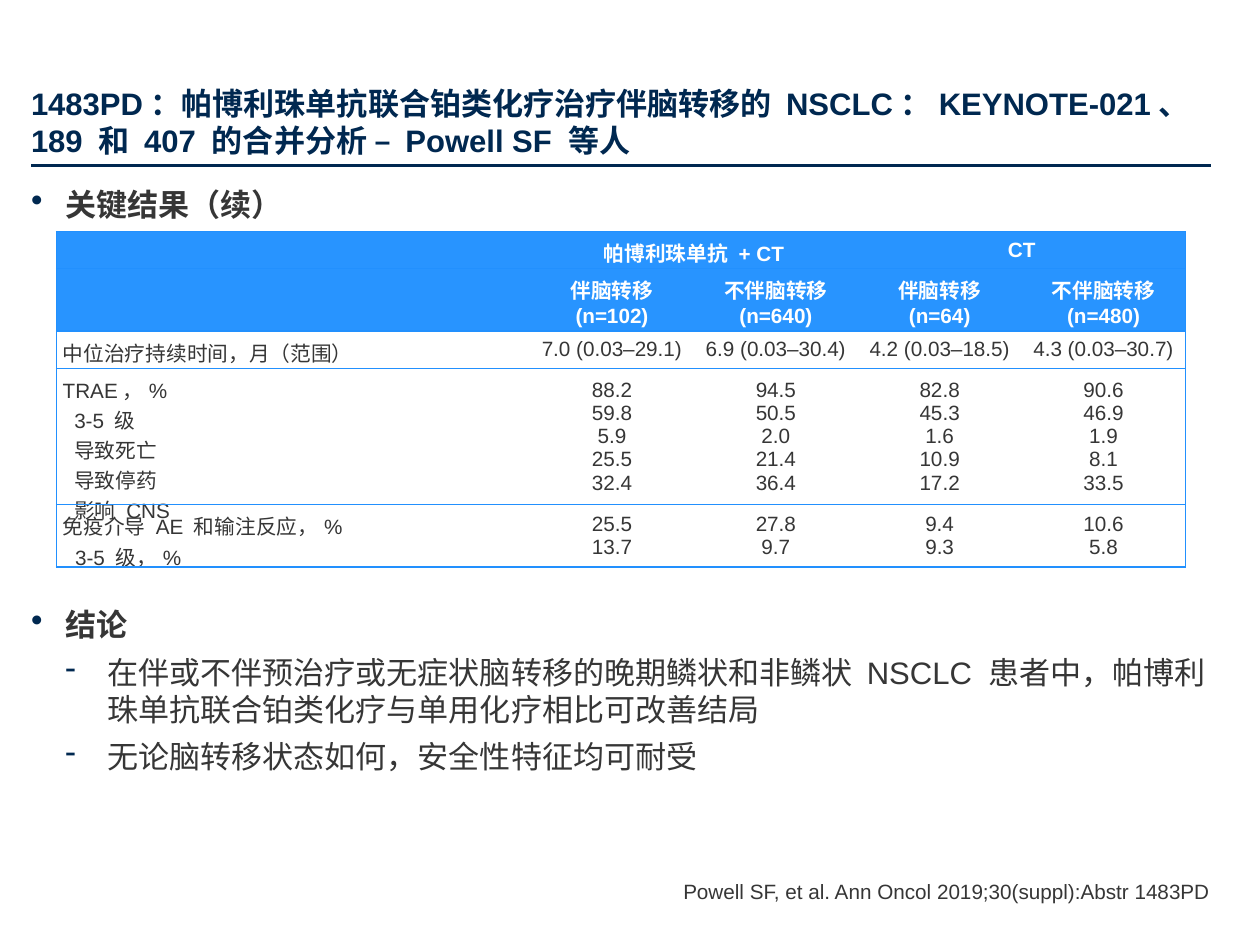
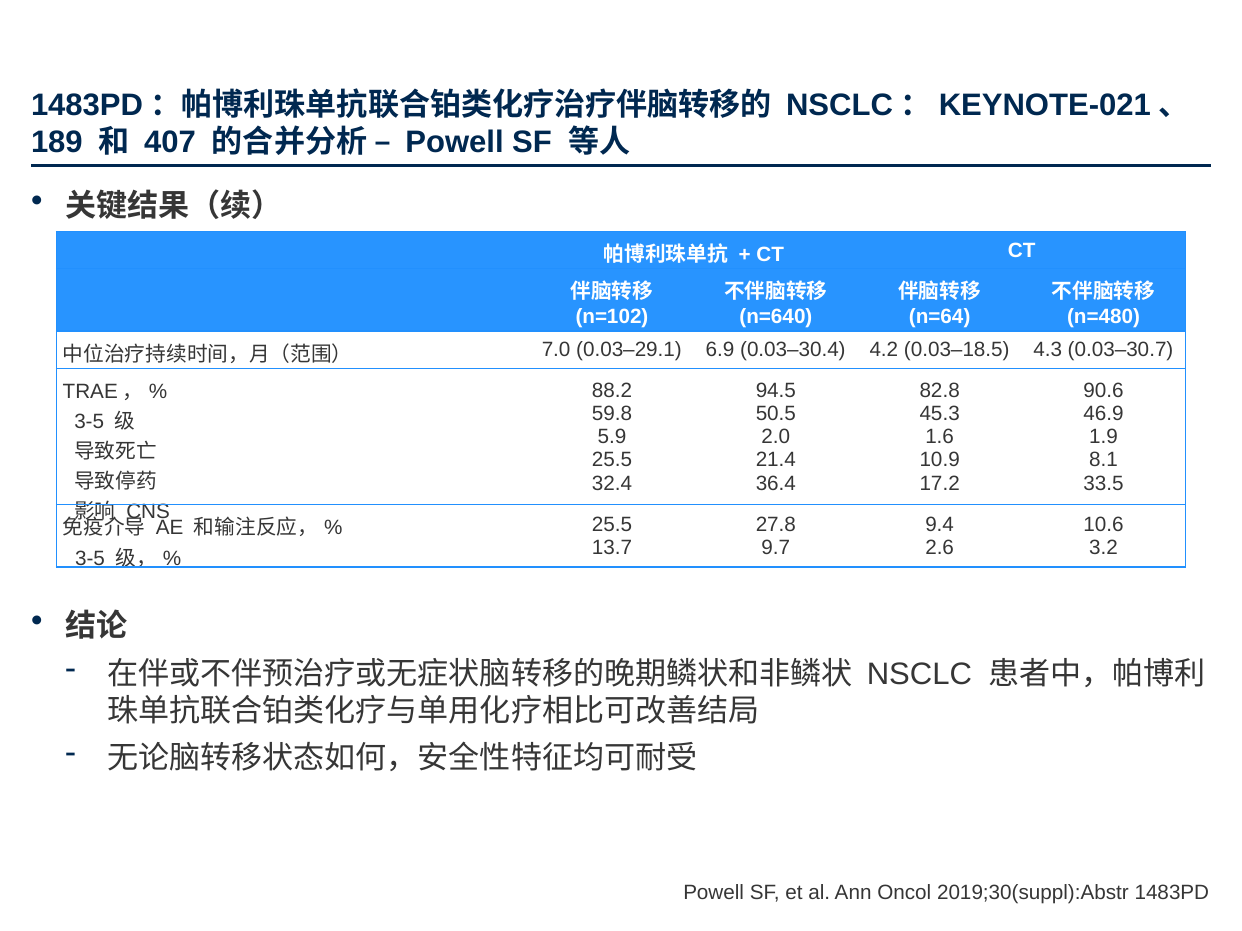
9.3: 9.3 -> 2.6 (940, 548)
5.8: 5.8 -> 3.2 (1104, 548)
